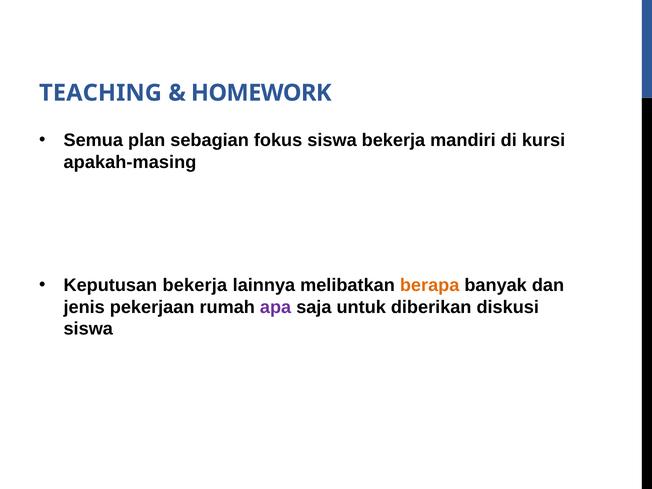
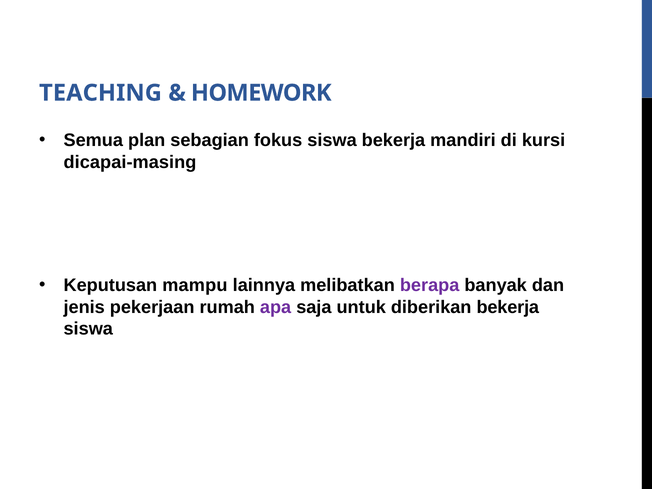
apakah-masing: apakah-masing -> dicapai-masing (130, 162)
Keputusan bekerja: bekerja -> mampu (195, 285)
berapa colour: orange -> purple (430, 285)
diberikan diskusi: diskusi -> bekerja (508, 307)
